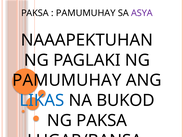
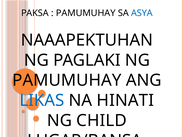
ASYA colour: purple -> blue (142, 13)
BUKOD: BUKOD -> HINATI (125, 101)
NG PAKSA: PAKSA -> CHILD (101, 121)
